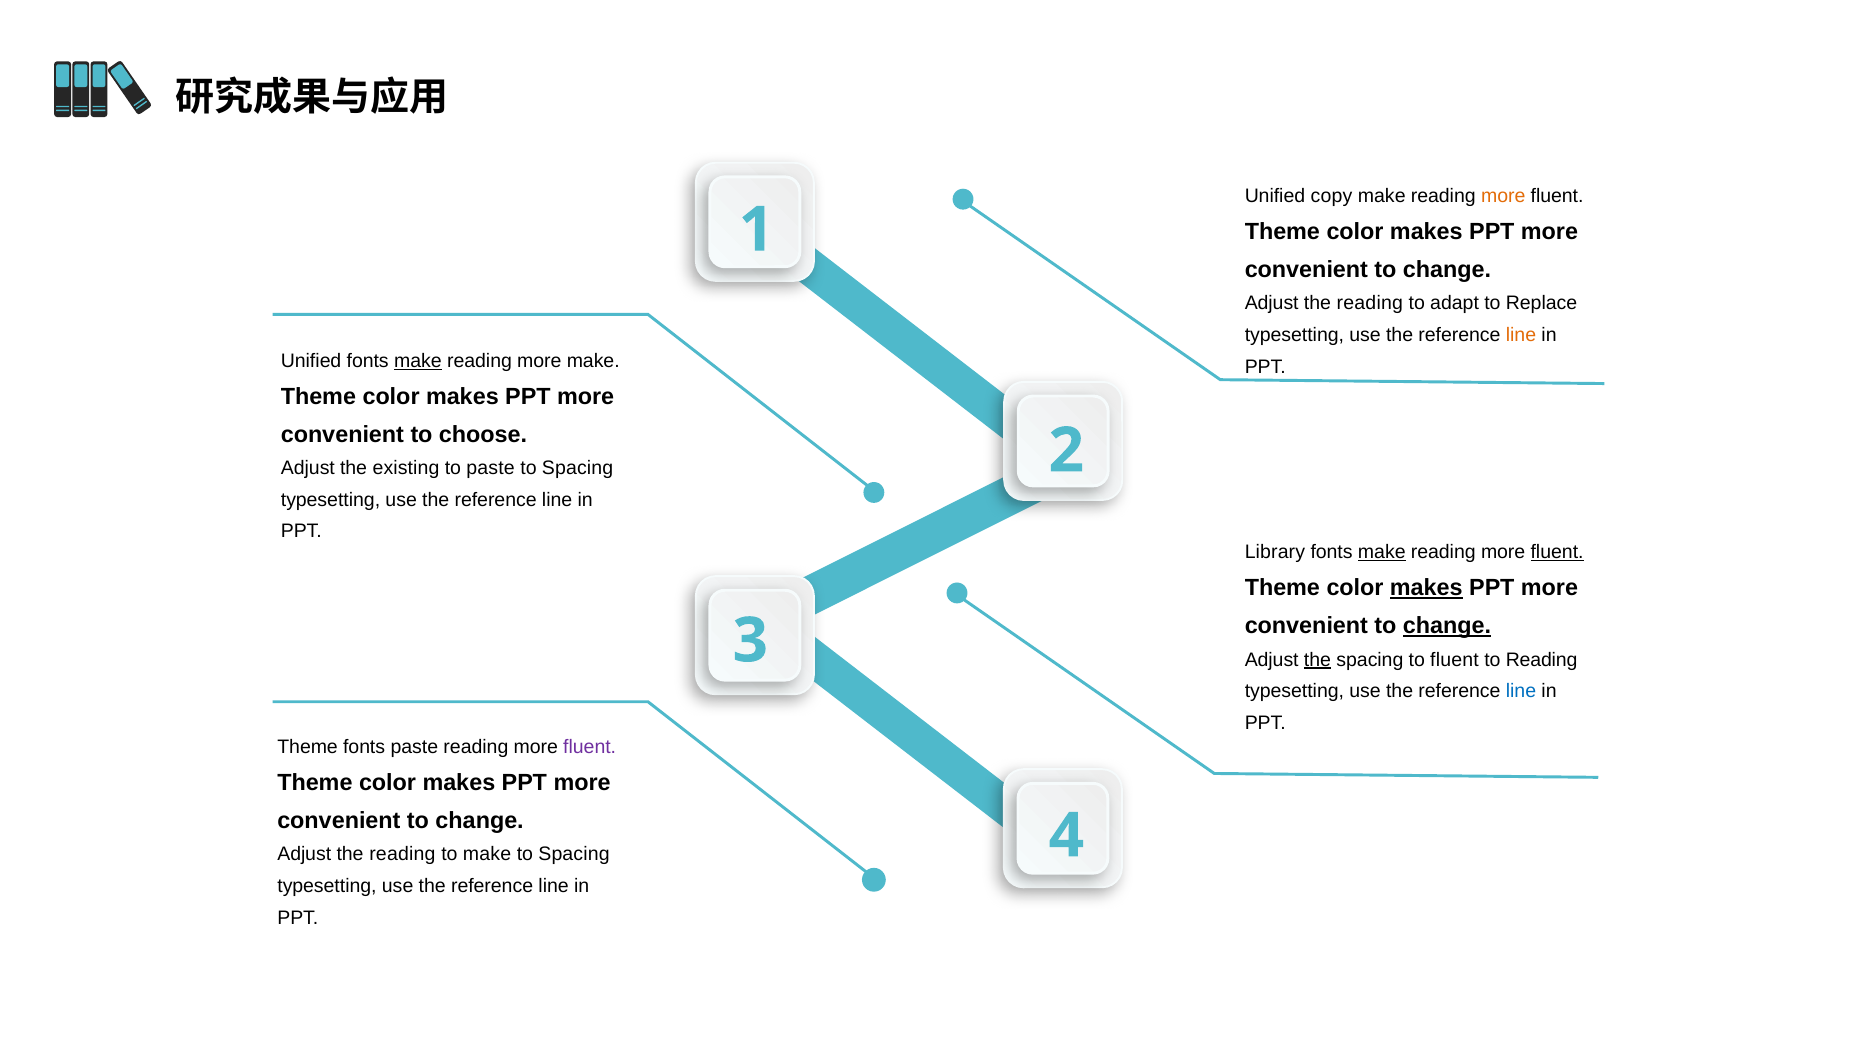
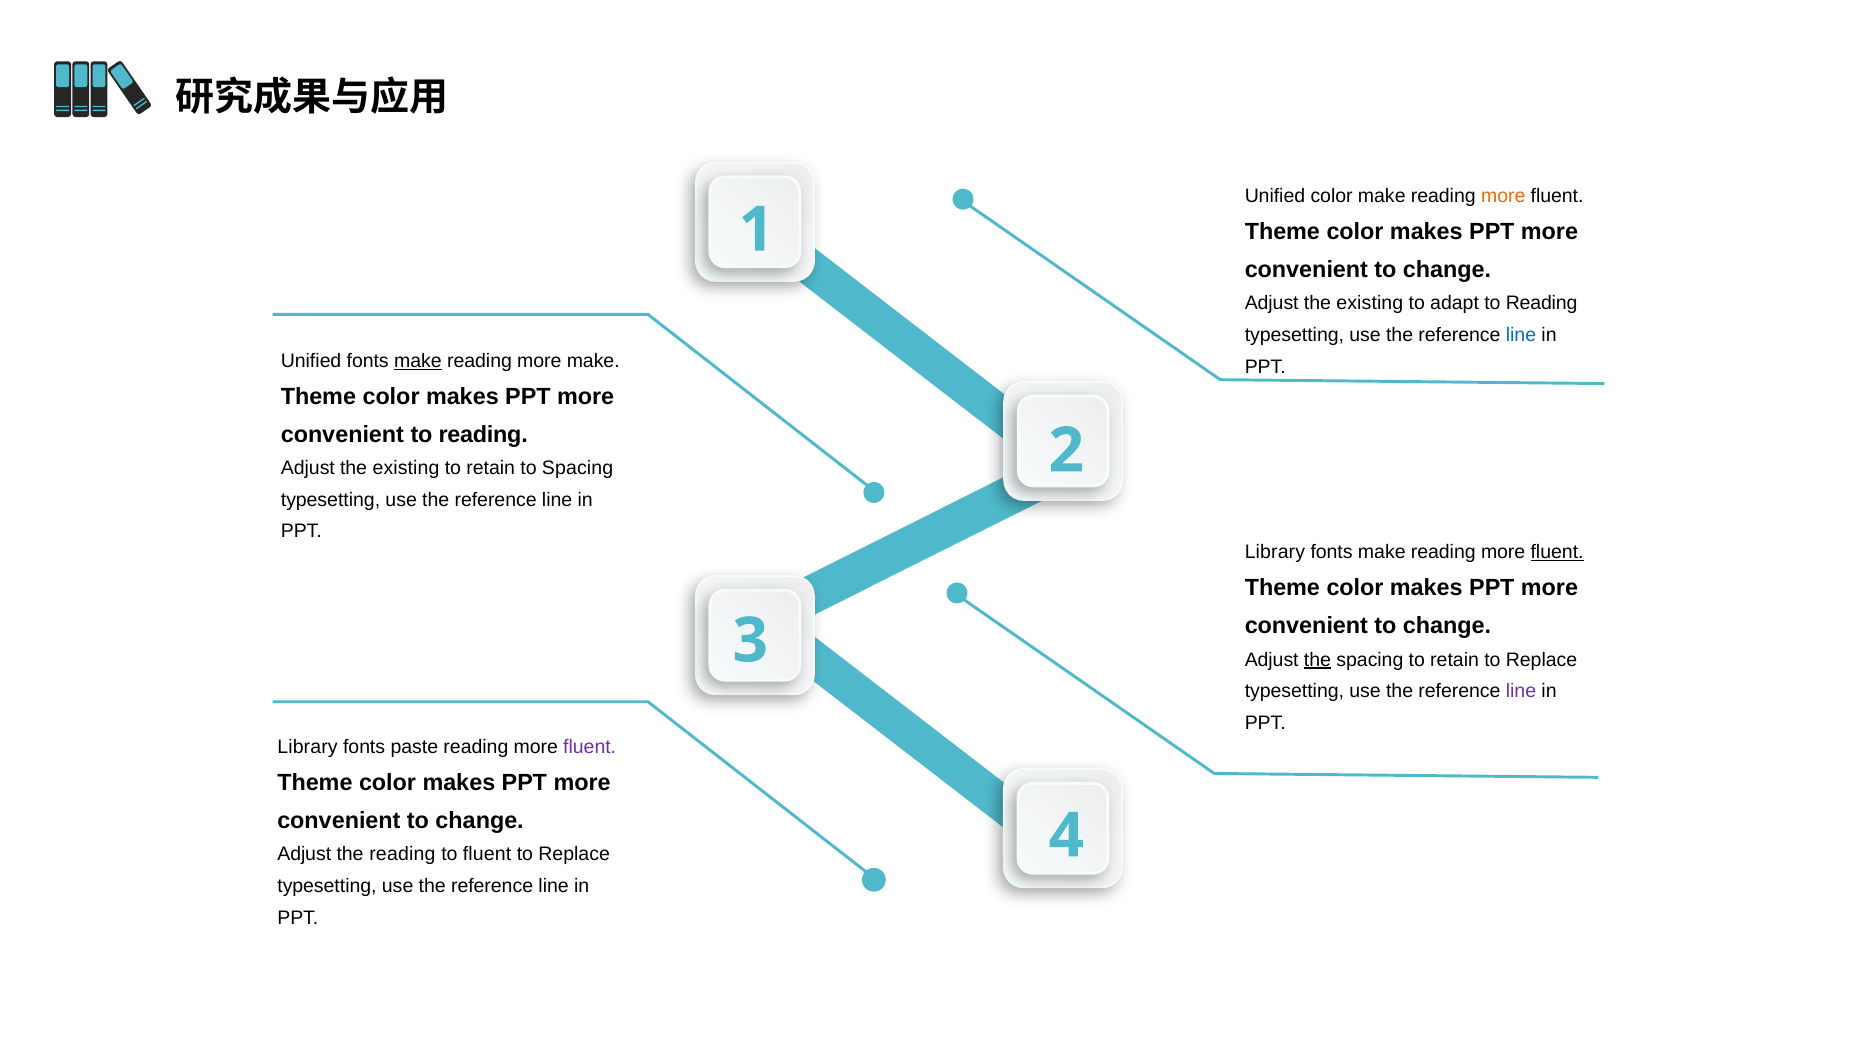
Unified copy: copy -> color (1332, 196)
reading: reading -> existing (1370, 303)
adapt to Replace: Replace -> Reading (1542, 303)
line colour: orange -> blue (1521, 335)
convenient to choose: choose -> reading (483, 434)
paste: paste -> retain (491, 468)
make underline: present -> none (1382, 552)
makes underline: present -> none (1426, 588)
change underline: present -> none (1447, 626)
spacing to fluent: fluent -> retain (1455, 659)
Reading: Reading -> Replace (1542, 659)
line colour: blue -> purple (1521, 691)
Theme: Theme -> Library (308, 747)
to make: make -> fluent (487, 854)
Spacing: Spacing -> Replace (574, 854)
